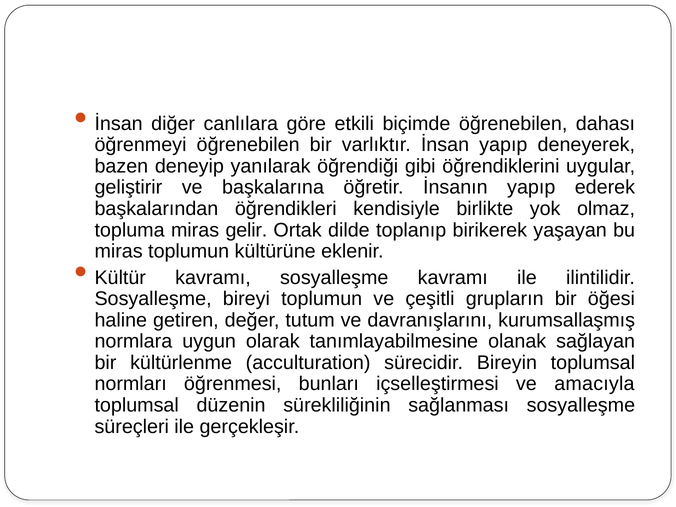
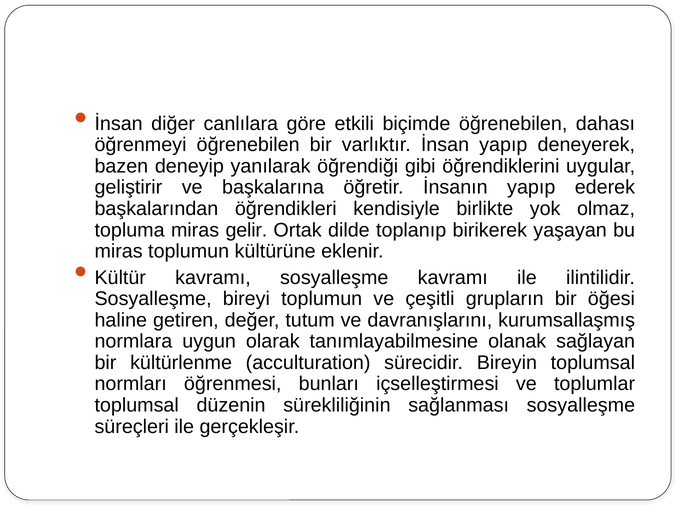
amacıyla: amacıyla -> toplumlar (595, 384)
